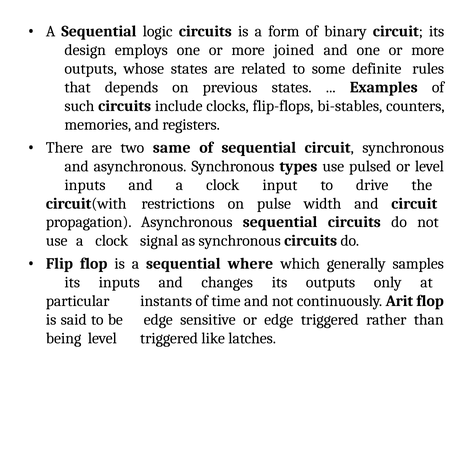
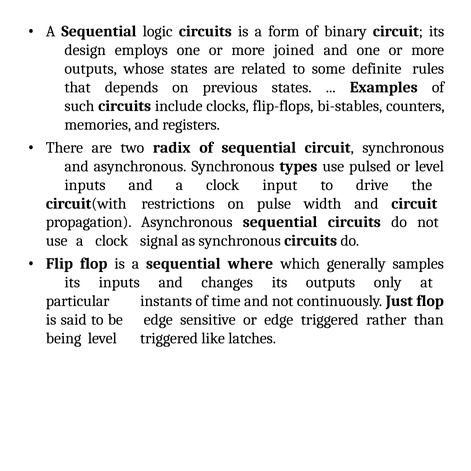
same: same -> radix (172, 148)
Arit: Arit -> Just (399, 301)
